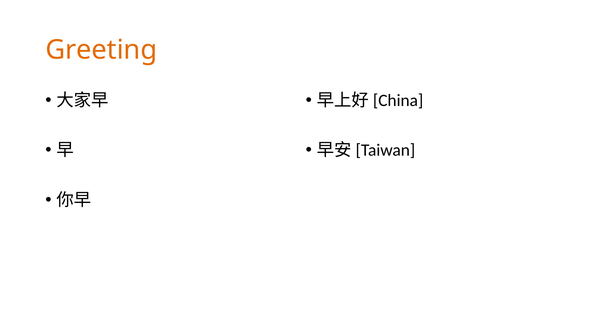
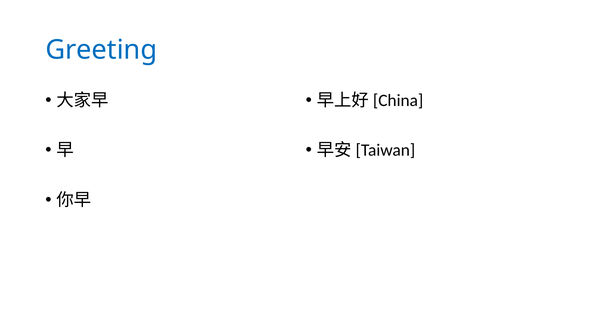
Greeting colour: orange -> blue (101, 50)
